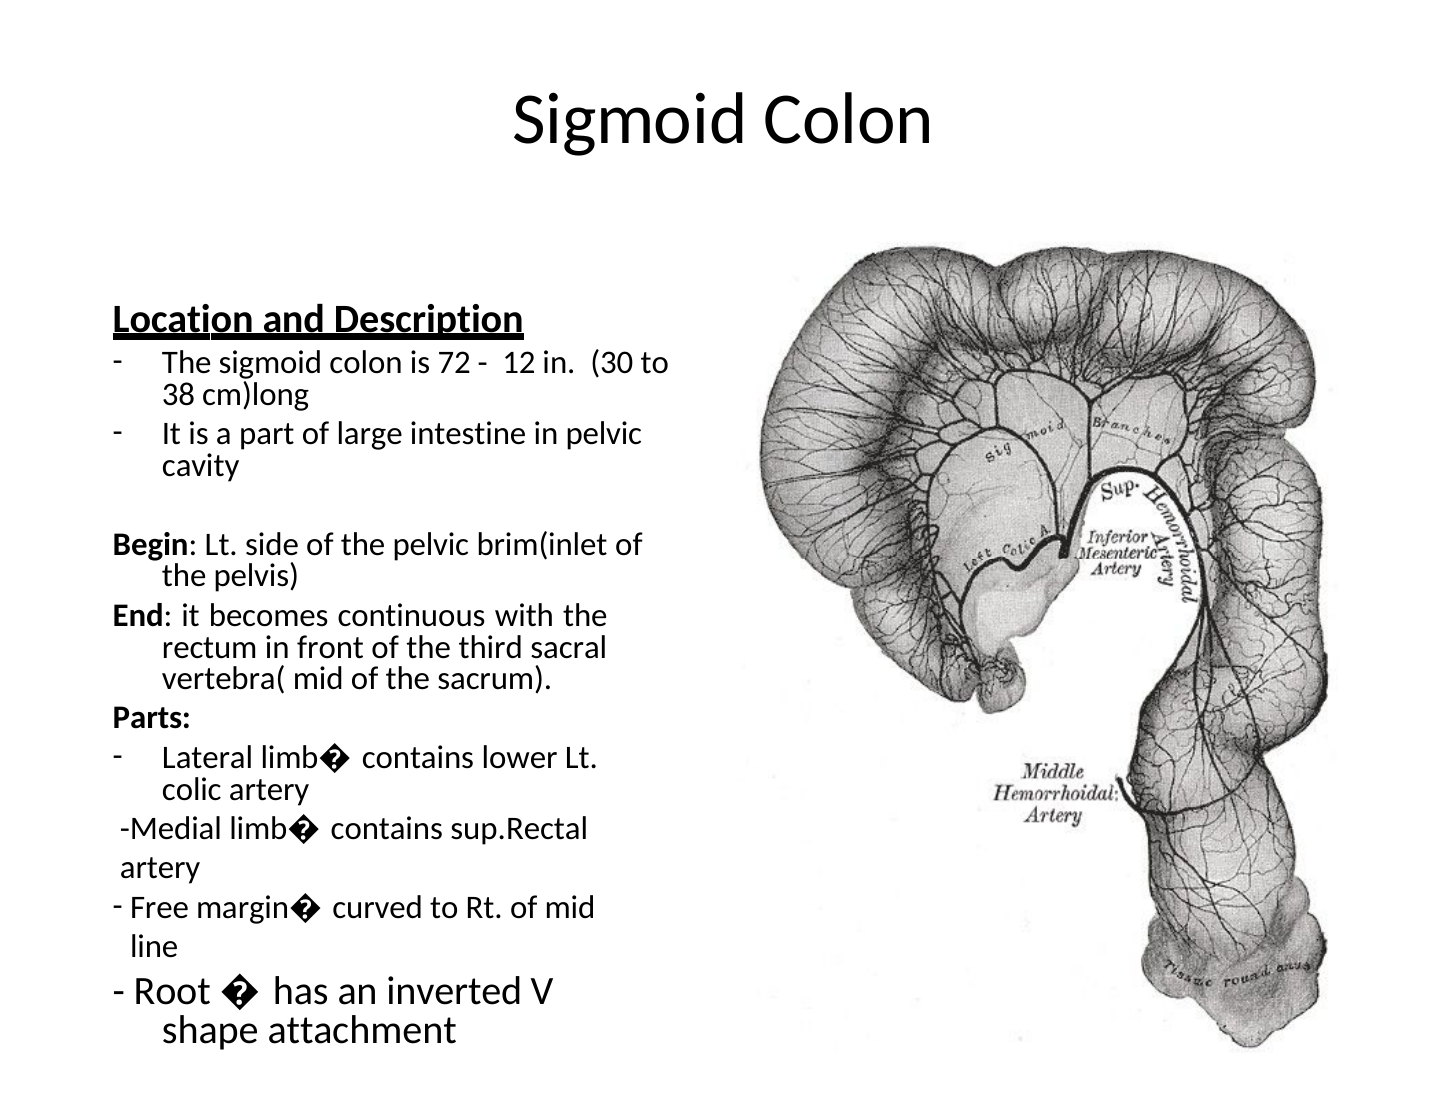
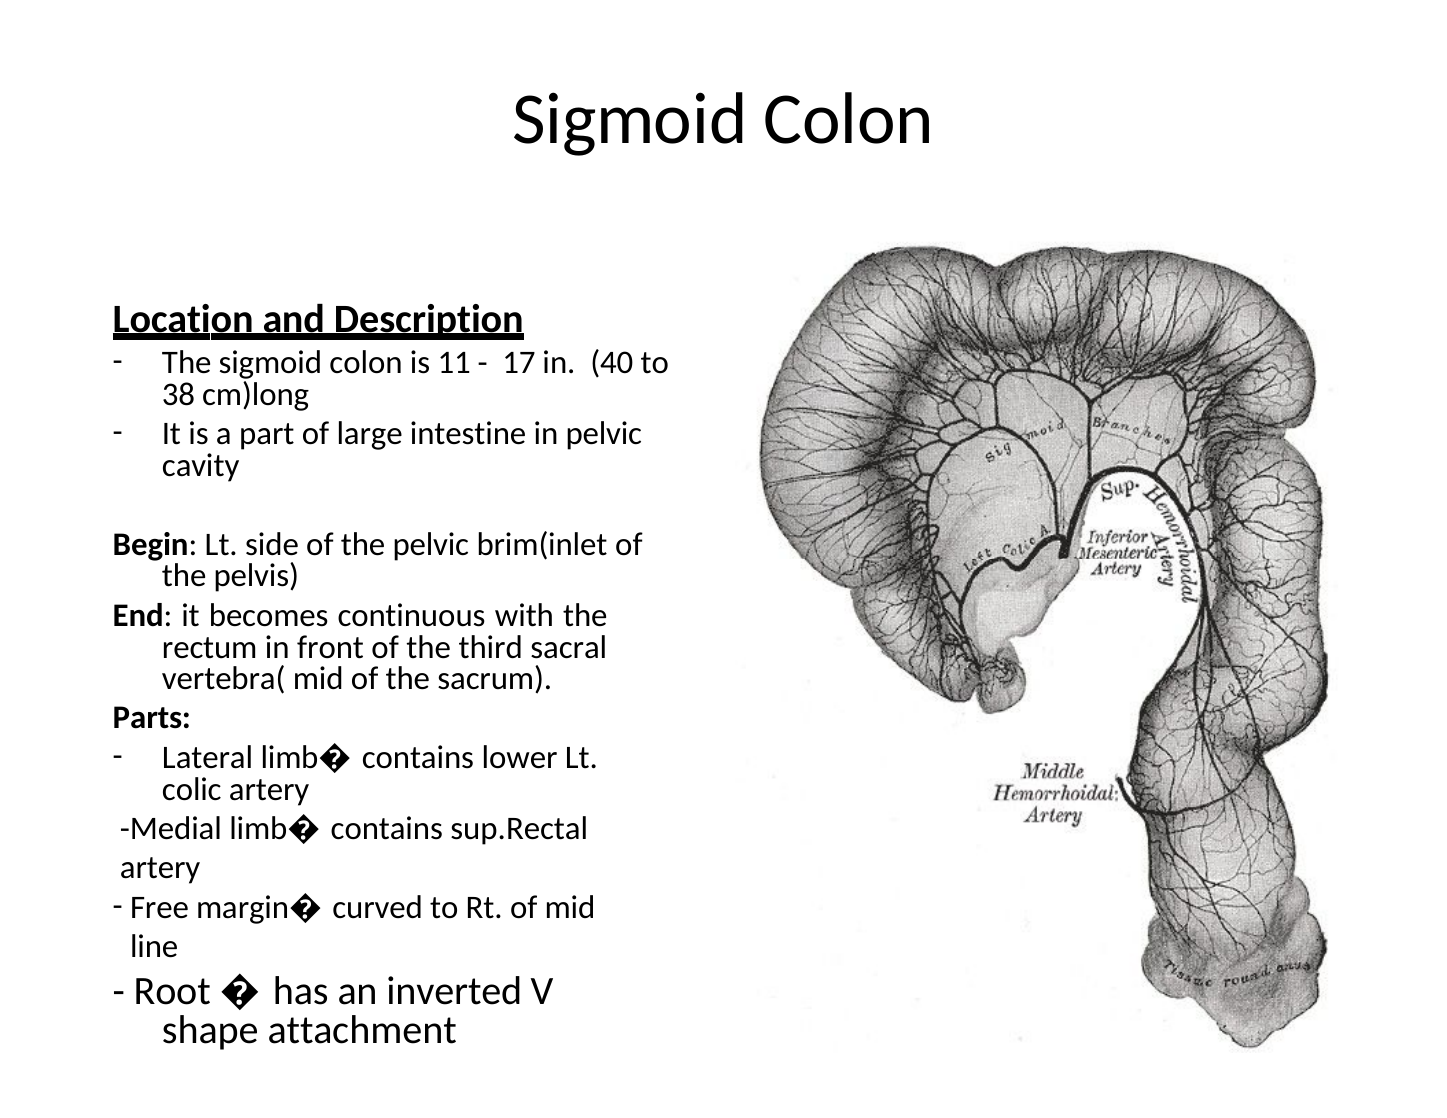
72: 72 -> 11 (454, 363)
12: 12 -> 17 (519, 363)
30: 30 -> 40 (612, 363)
